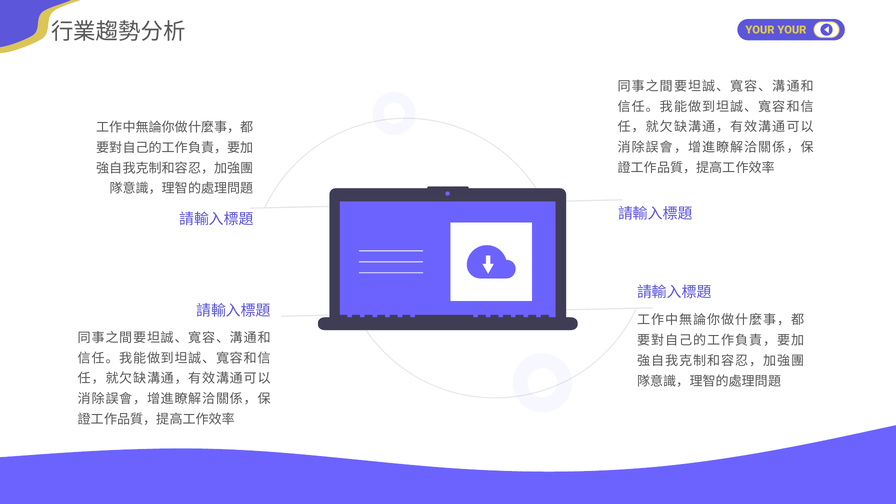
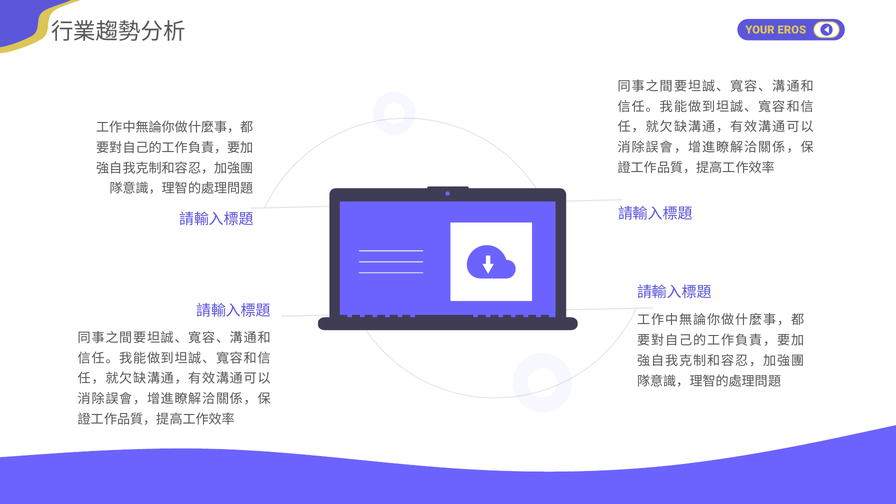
YOUR YOUR: YOUR -> EROS (792, 30)
